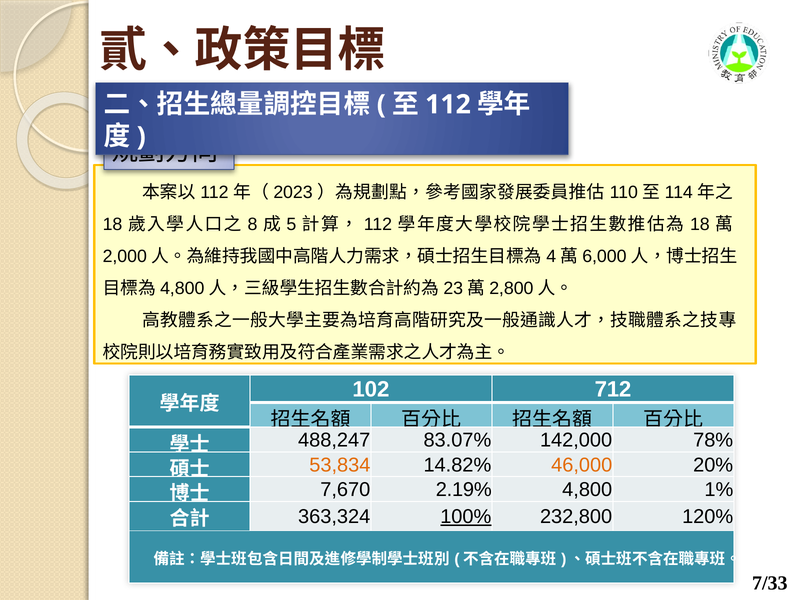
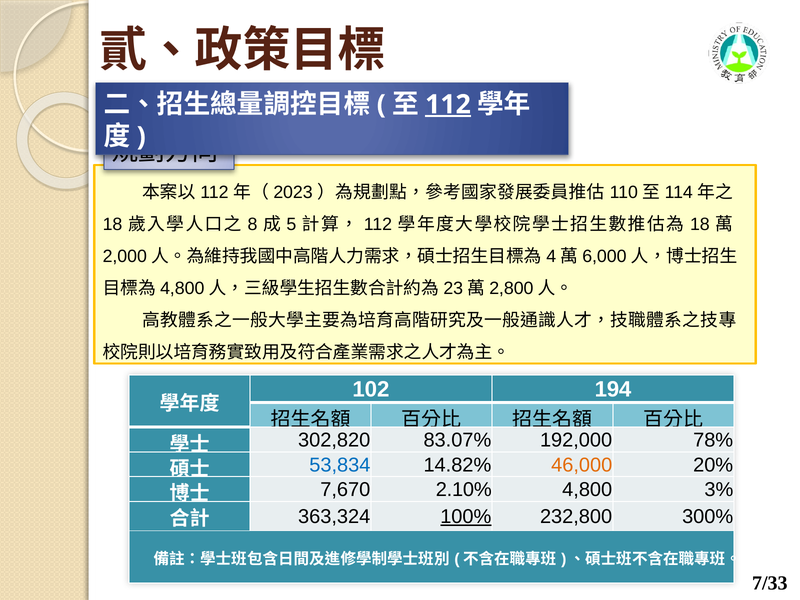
112 underline: none -> present (448, 104)
712: 712 -> 194 (613, 390)
488,247: 488,247 -> 302,820 (334, 440)
142,000: 142,000 -> 192,000 (576, 440)
53,834 colour: orange -> blue (340, 465)
2.19%: 2.19% -> 2.10% (464, 490)
1%: 1% -> 3% (719, 490)
120%: 120% -> 300% (708, 517)
